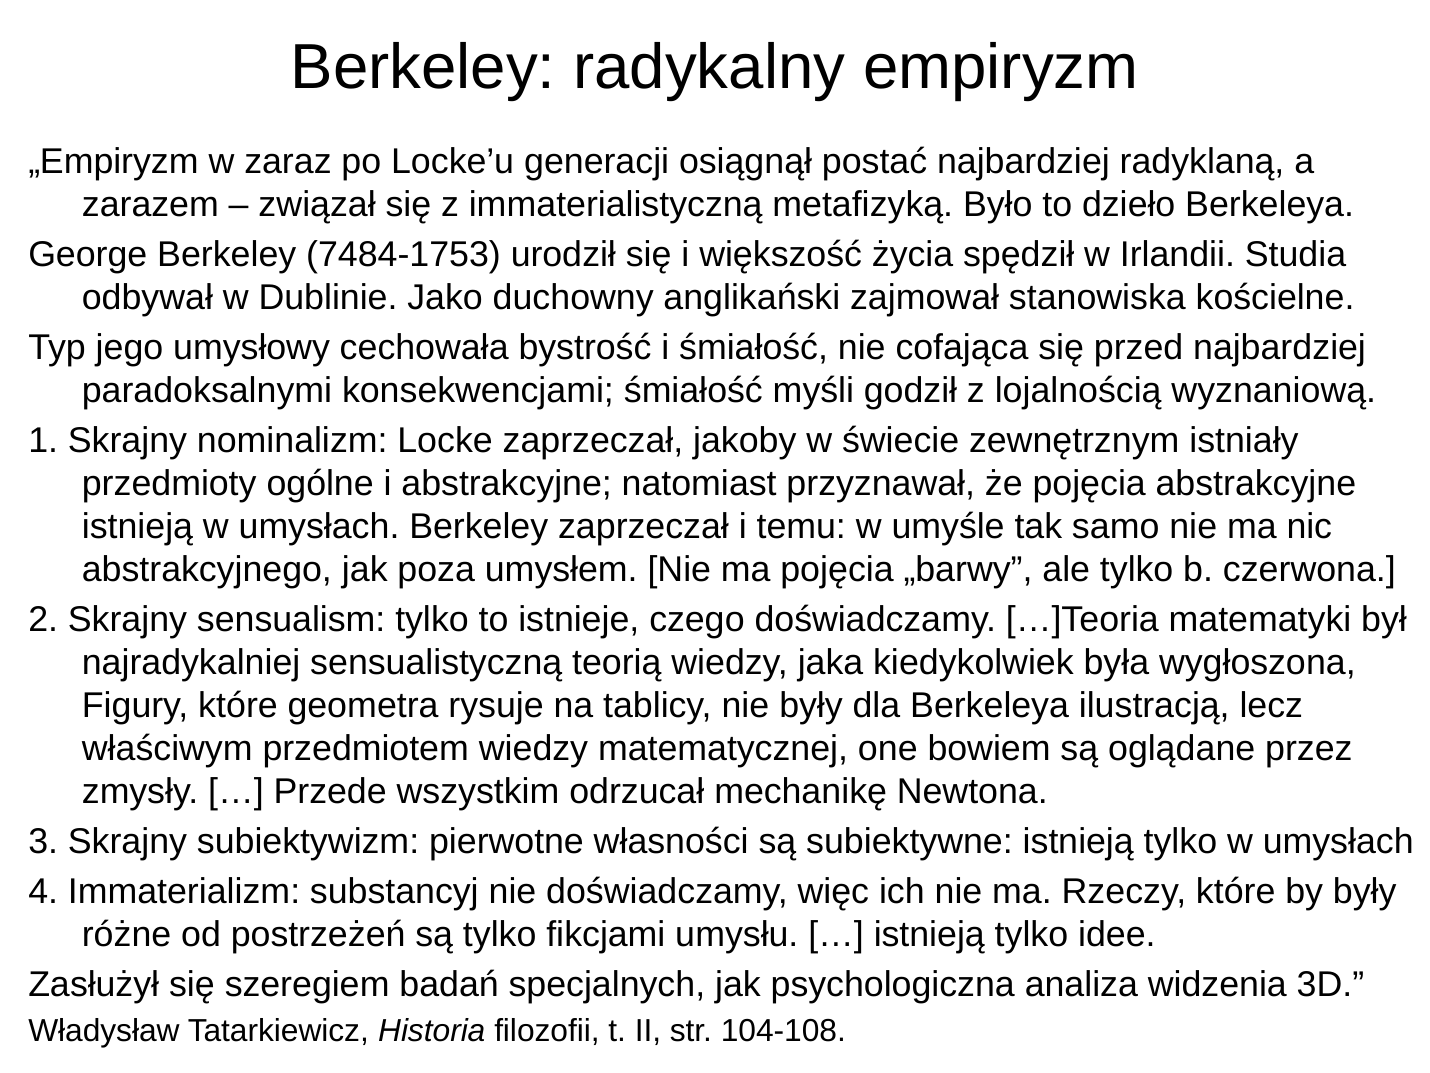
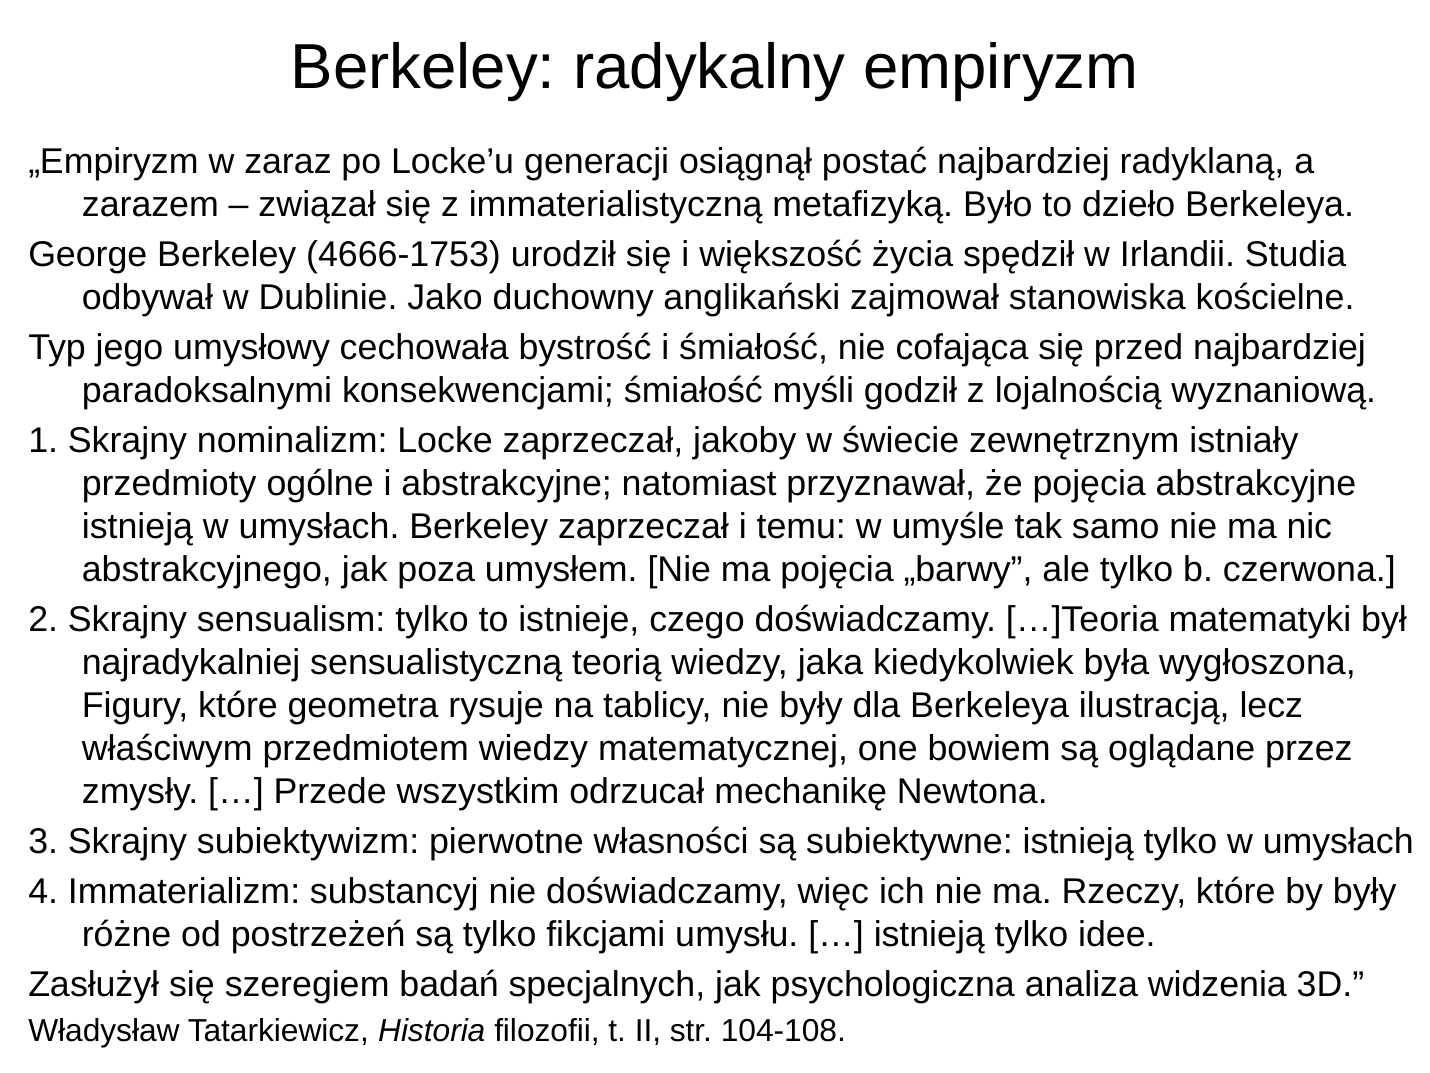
7484-1753: 7484-1753 -> 4666-1753 (404, 255)
